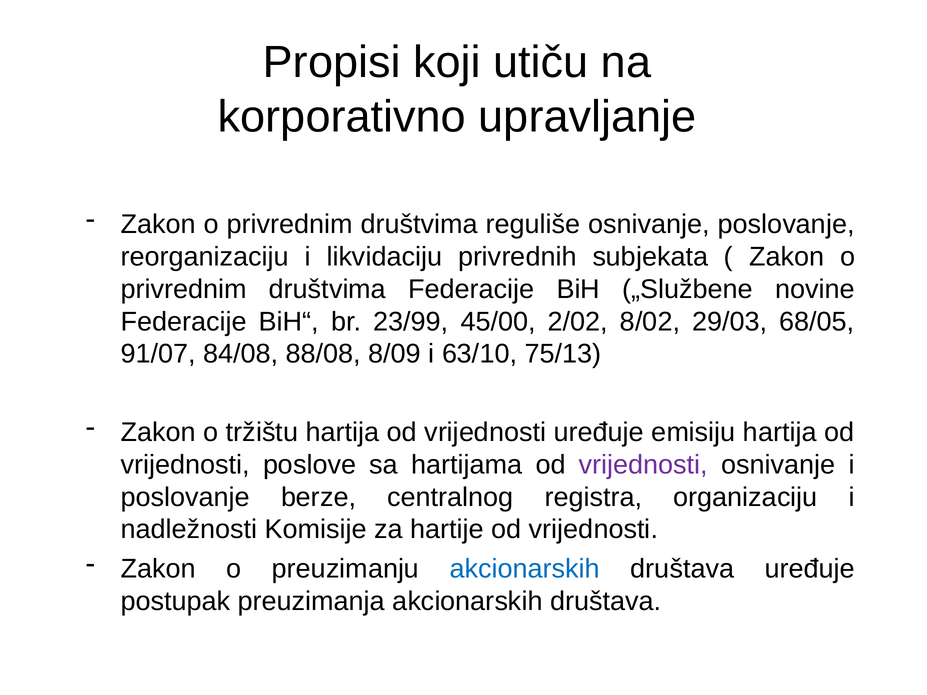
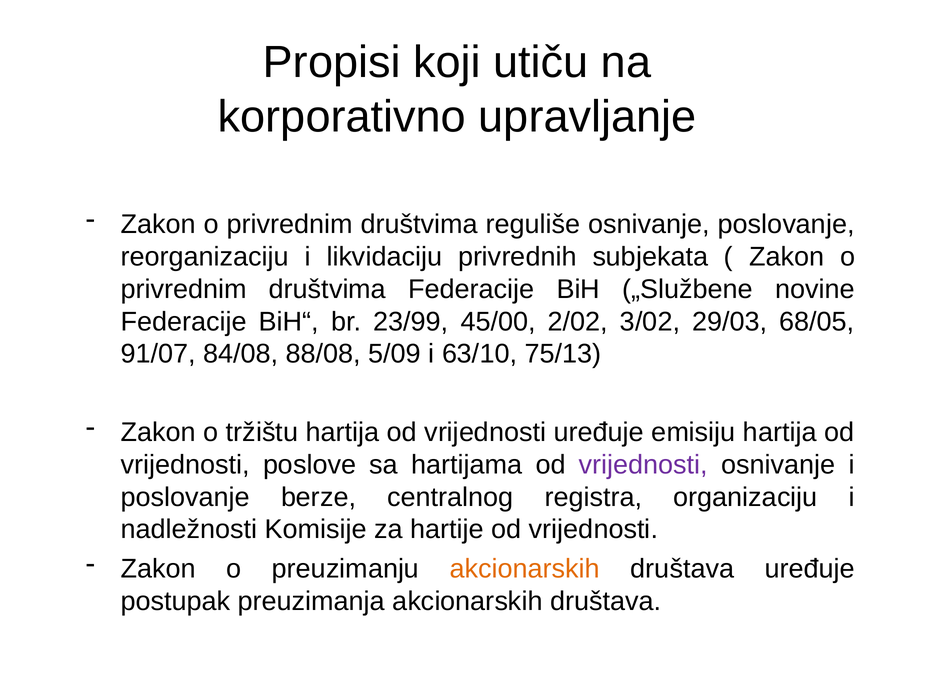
8/02: 8/02 -> 3/02 (650, 322)
8/09: 8/09 -> 5/09 (395, 354)
akcionarskih colour: blue -> orange (525, 569)
